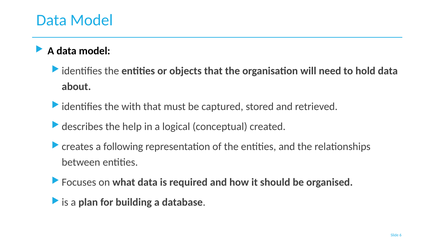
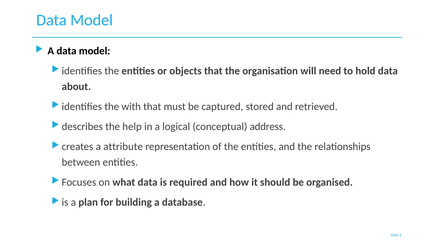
created: created -> address (268, 126)
following: following -> attribute (123, 146)
